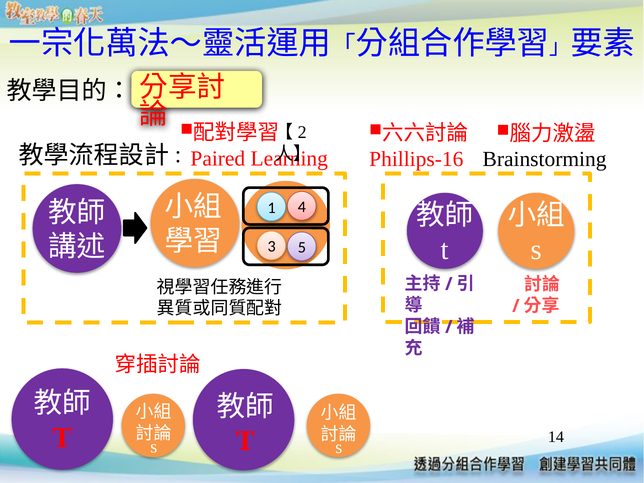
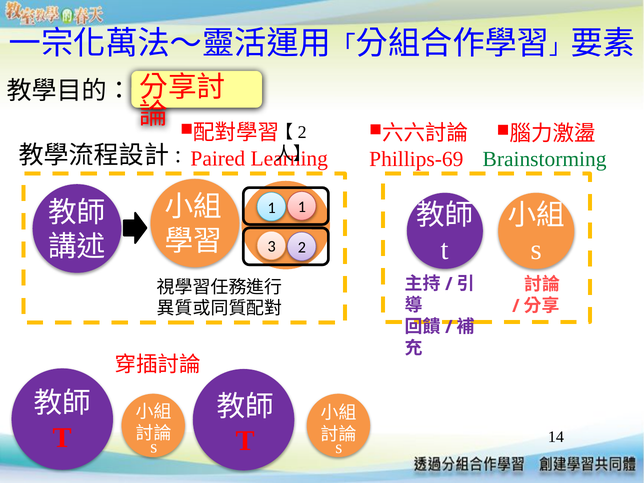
Phillips-16: Phillips-16 -> Phillips-69 (416, 159)
Brainstorming colour: black -> green (545, 159)
1 4: 4 -> 1 (302, 207)
5: 5 -> 2 (302, 247)
